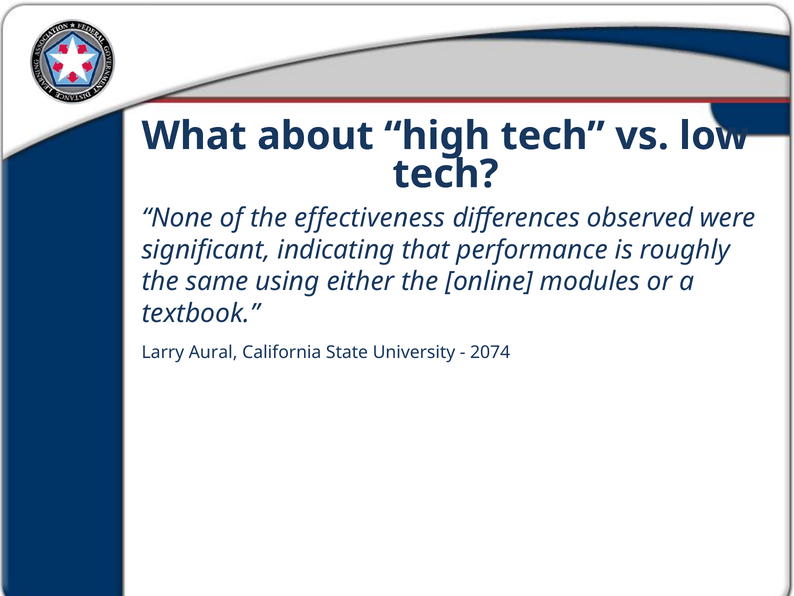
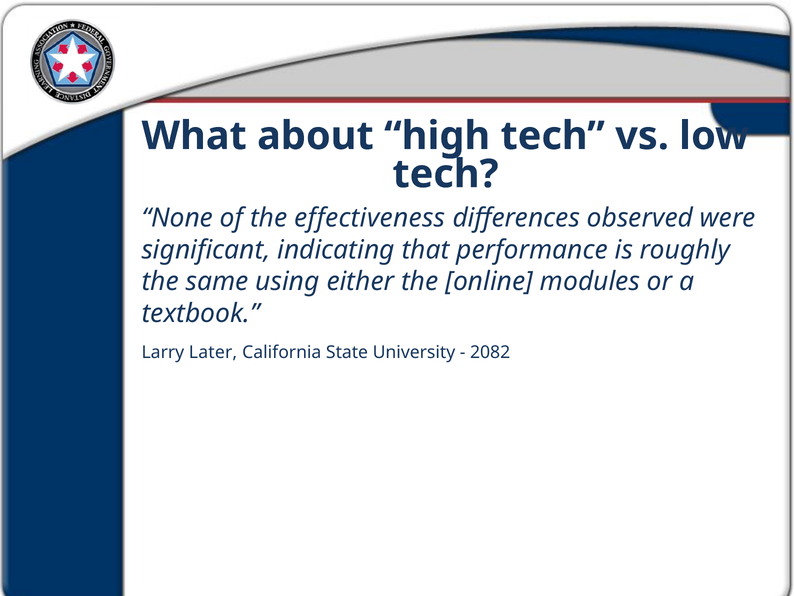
Aural: Aural -> Later (213, 352)
2074: 2074 -> 2082 (490, 352)
